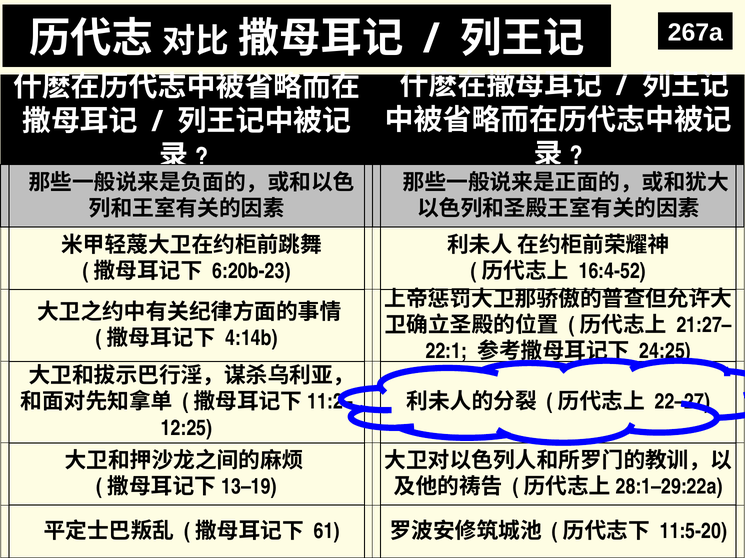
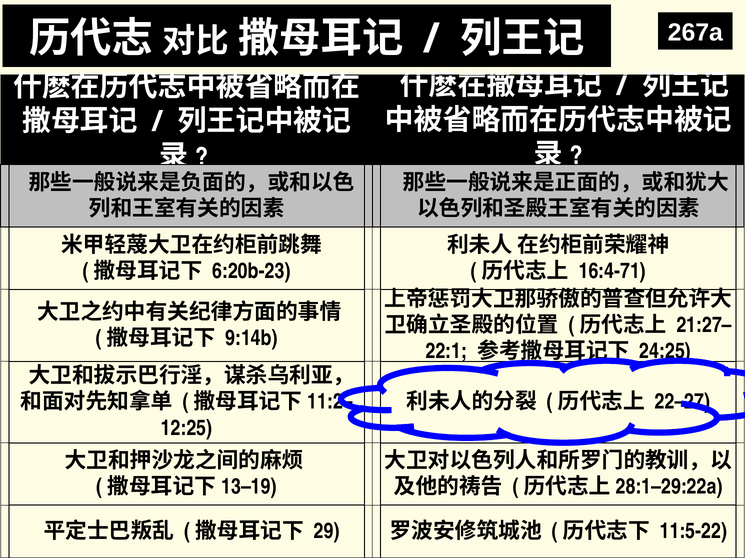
16:4-52: 16:4-52 -> 16:4-71 (612, 271)
4:14b: 4:14b -> 9:14b (251, 339)
61: 61 -> 29 (327, 532)
11:5-20: 11:5-20 -> 11:5-22 (693, 532)
